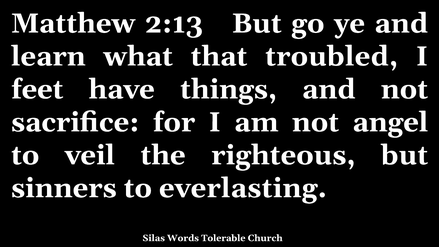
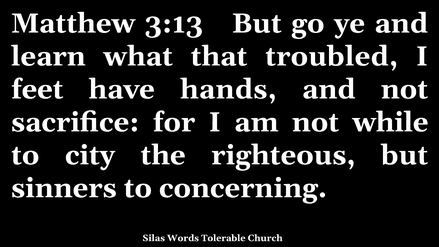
2:13: 2:13 -> 3:13 (174, 23)
things: things -> hands (228, 89)
angel: angel -> while (390, 122)
veil: veil -> city (90, 155)
everlasting: everlasting -> concerning (243, 188)
